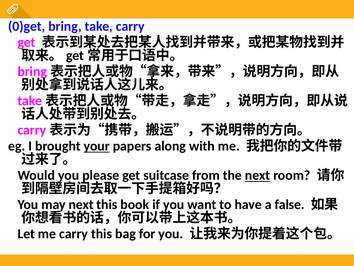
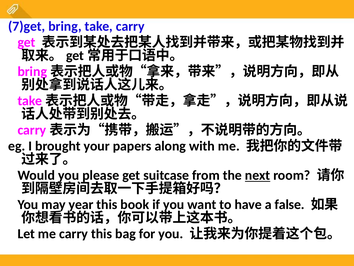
0)get: 0)get -> 7)get (27, 26)
your underline: present -> none (97, 146)
may next: next -> year (81, 204)
